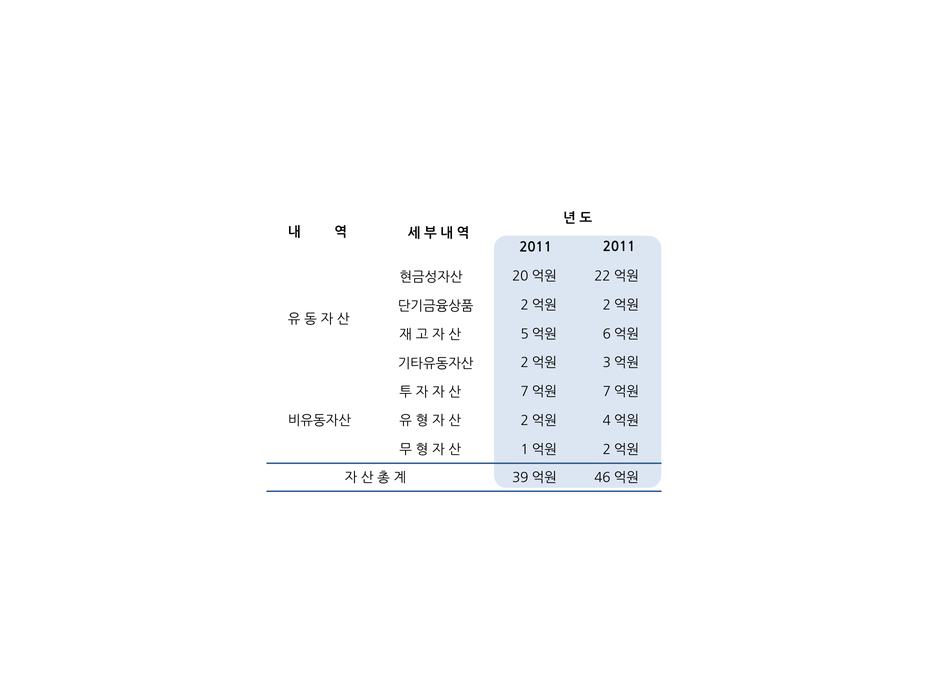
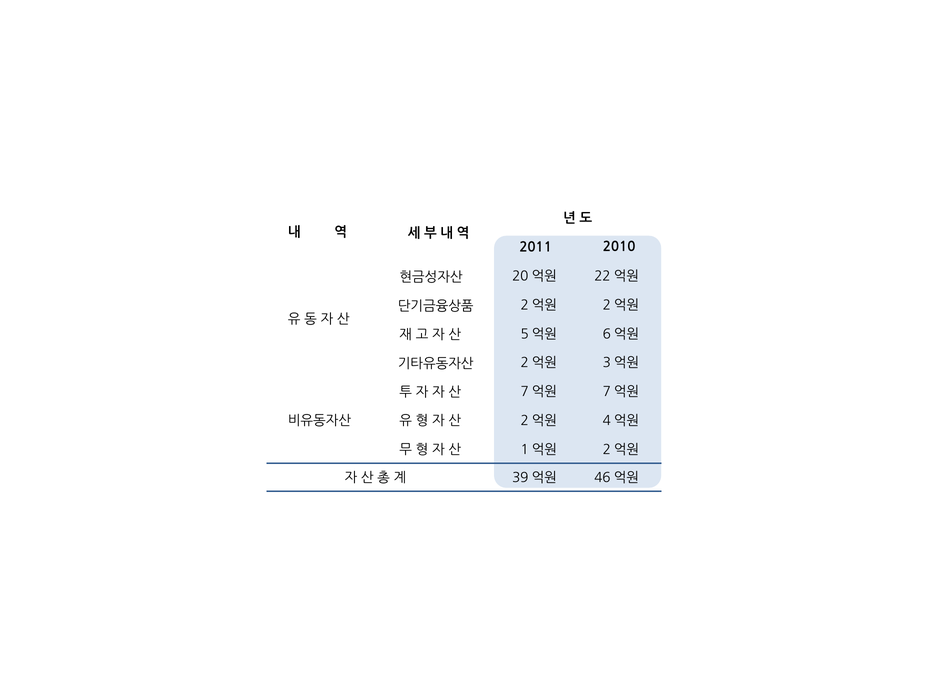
2011 2011: 2011 -> 2010 (619, 247)
